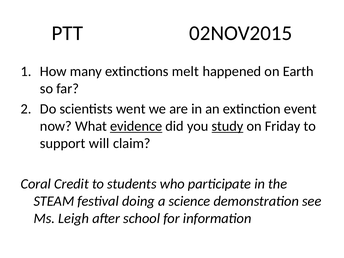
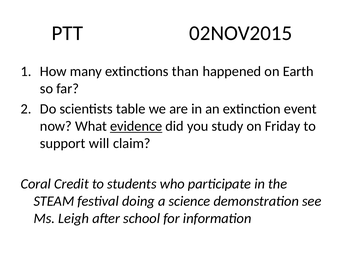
melt: melt -> than (185, 72)
went: went -> table (131, 109)
study underline: present -> none (228, 126)
